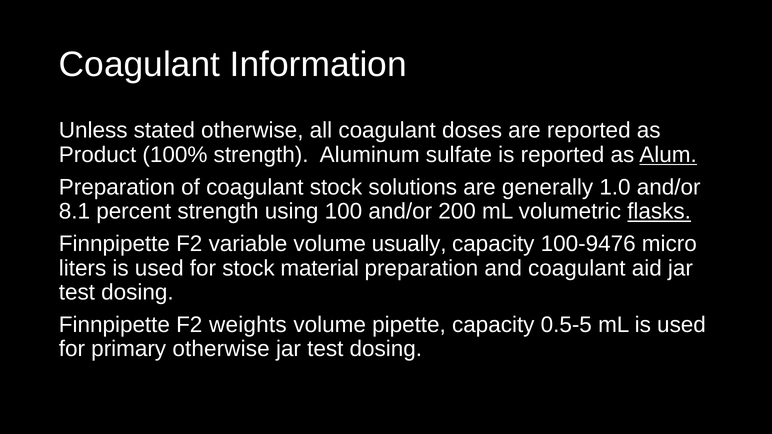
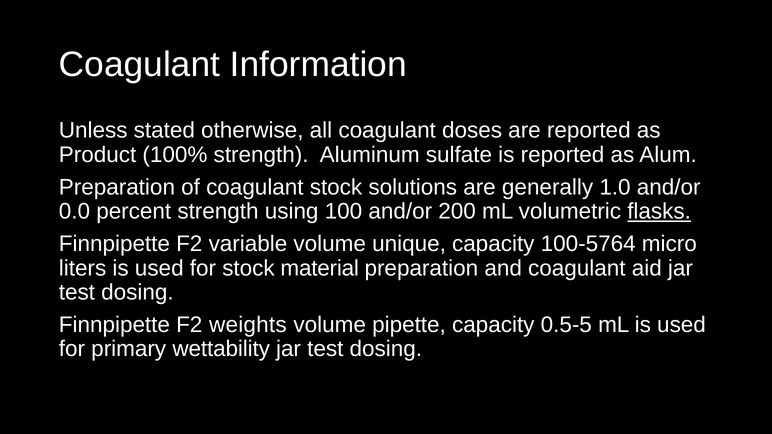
Alum underline: present -> none (668, 155)
8.1: 8.1 -> 0.0 (74, 212)
usually: usually -> unique (409, 244)
100-9476: 100-9476 -> 100-5764 (588, 244)
primary otherwise: otherwise -> wettability (221, 349)
